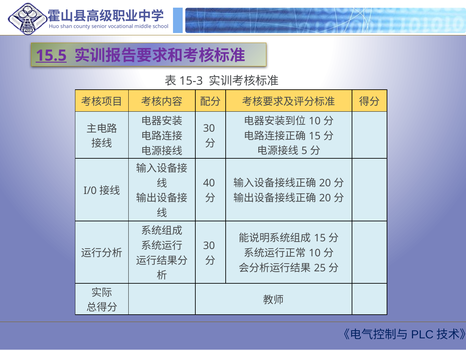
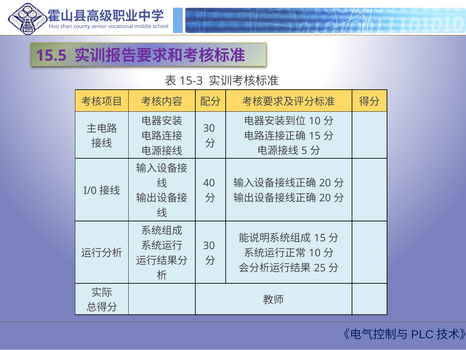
15.5 underline: present -> none (51, 55)
